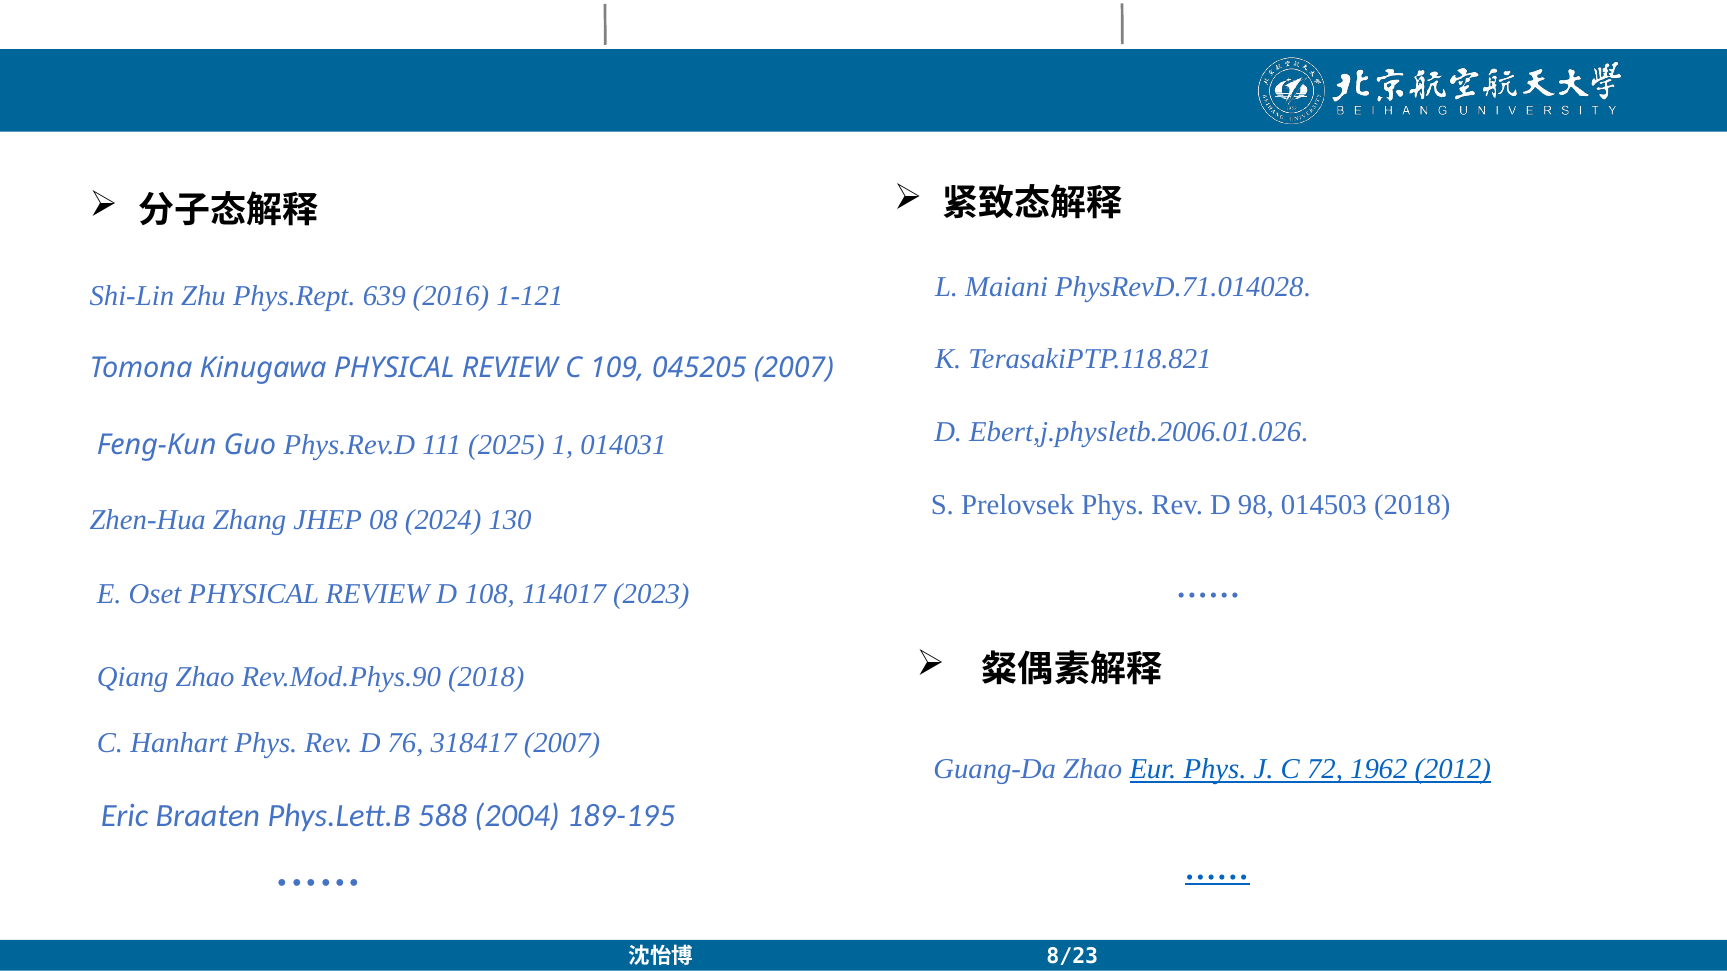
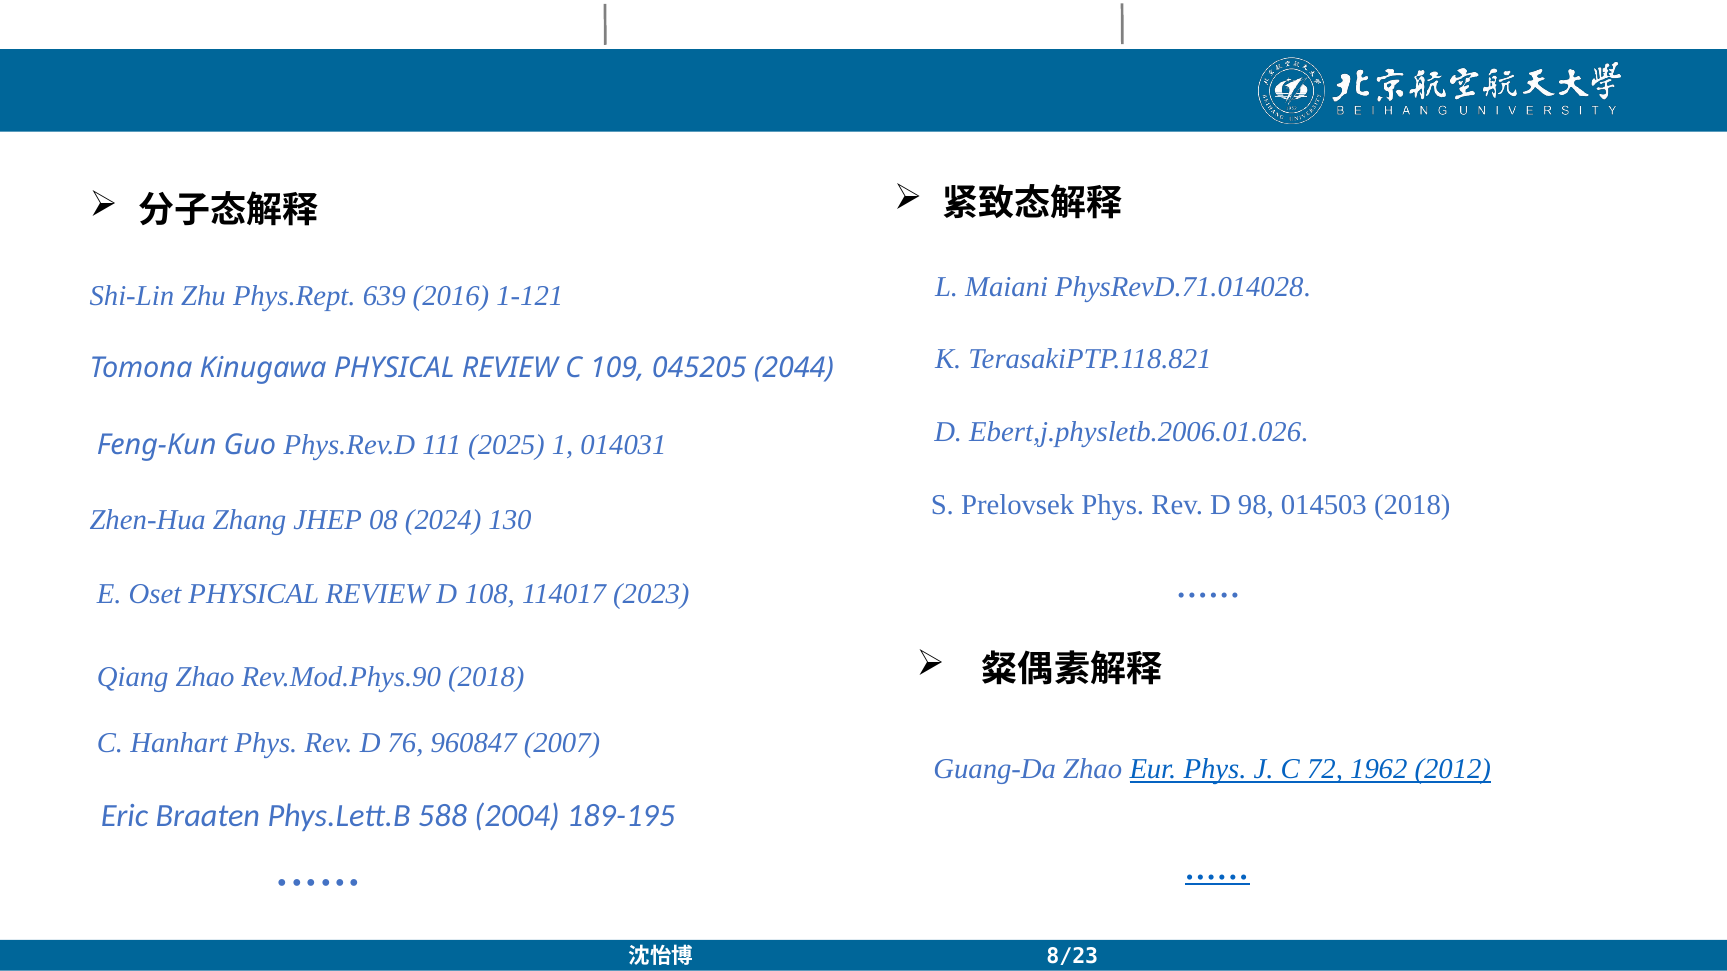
045205 2007: 2007 -> 2044 (794, 368)
318417: 318417 -> 960847 (474, 744)
